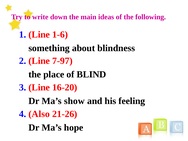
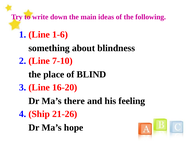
7-97: 7-97 -> 7-10 (62, 61)
show: show -> there (74, 101)
Also: Also -> Ship (39, 114)
